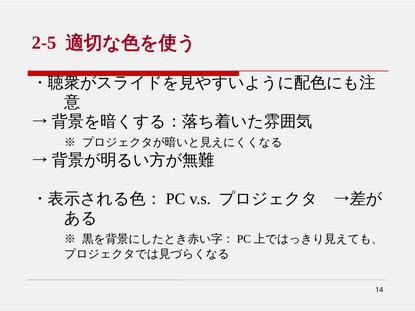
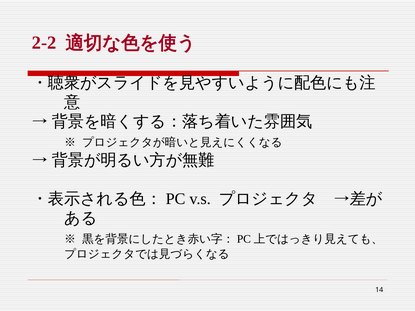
2-5: 2-5 -> 2-2 (44, 43)
